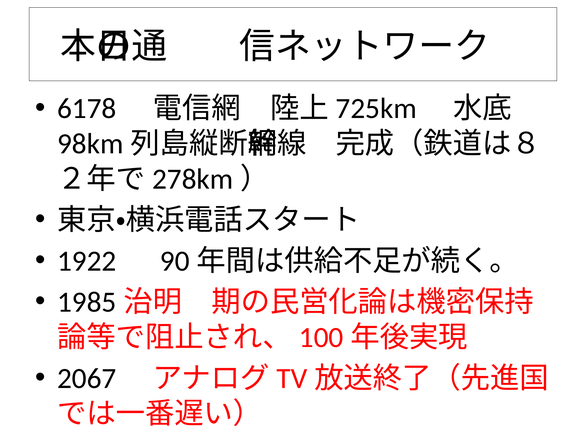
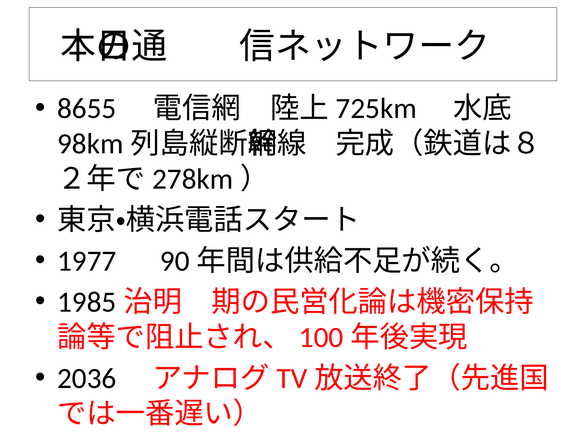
6178: 6178 -> 8655 (87, 108)
1922: 1922 -> 1977 (87, 261)
2067: 2067 -> 2036 (87, 378)
